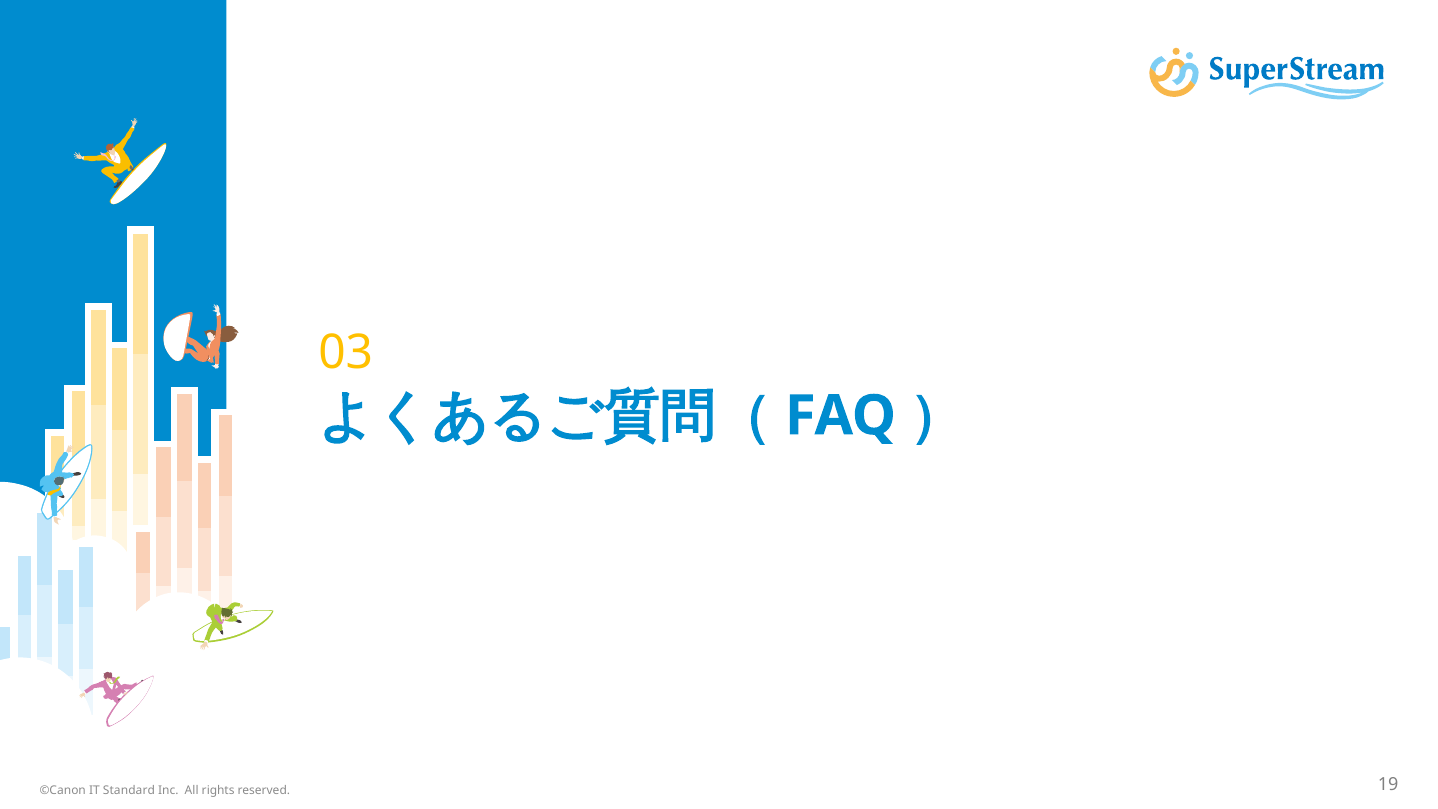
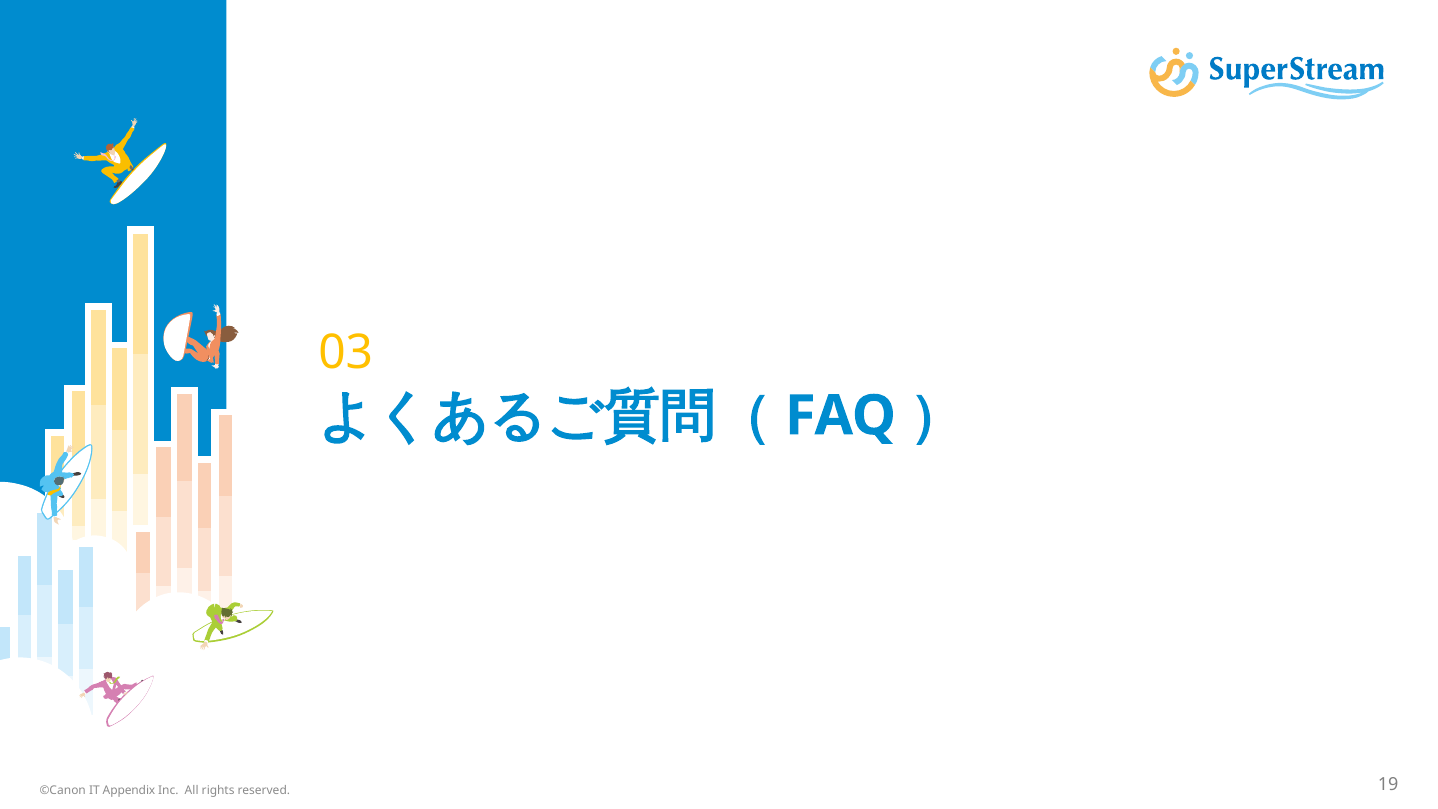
Standard: Standard -> Appendix (129, 790)
